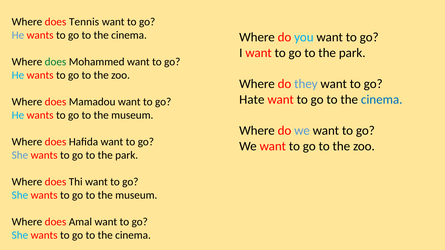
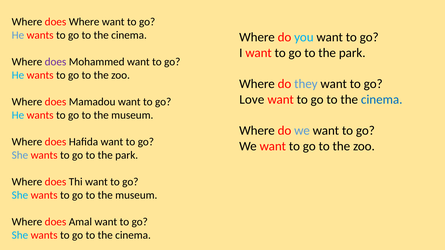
does Tennis: Tennis -> Where (84, 22)
does colour: green -> purple (56, 62)
Hate: Hate -> Love (252, 100)
